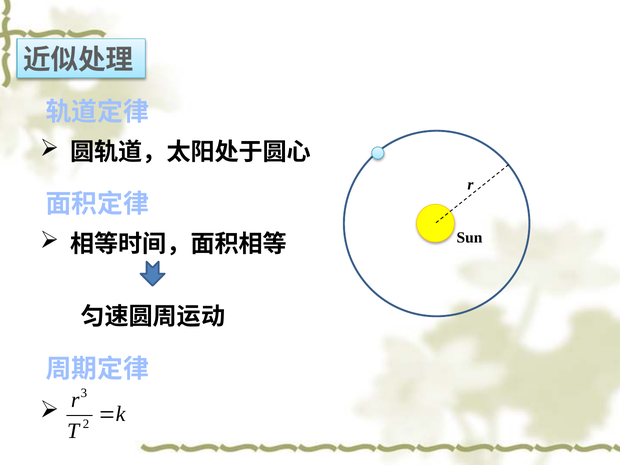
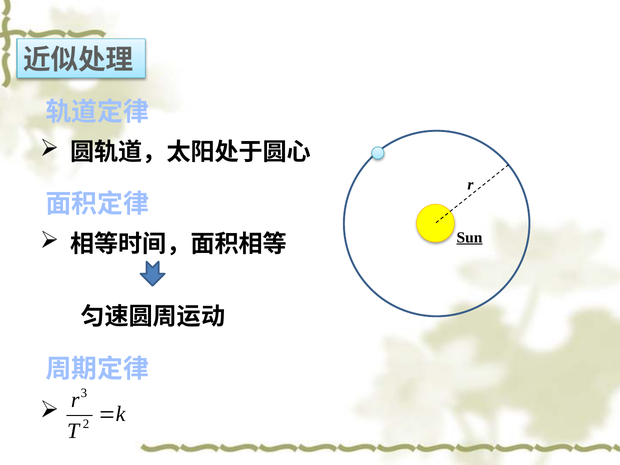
Sun underline: none -> present (469, 237)
